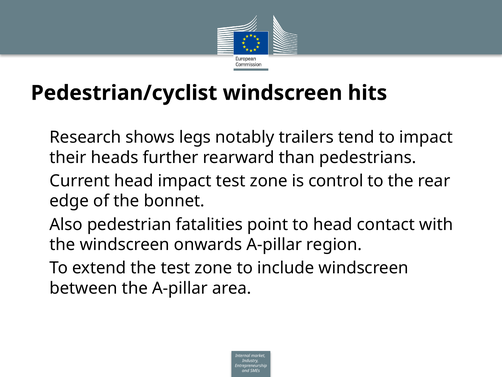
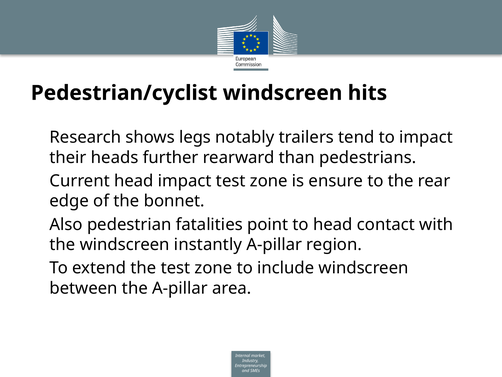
control: control -> ensure (336, 181)
onwards: onwards -> instantly (208, 244)
